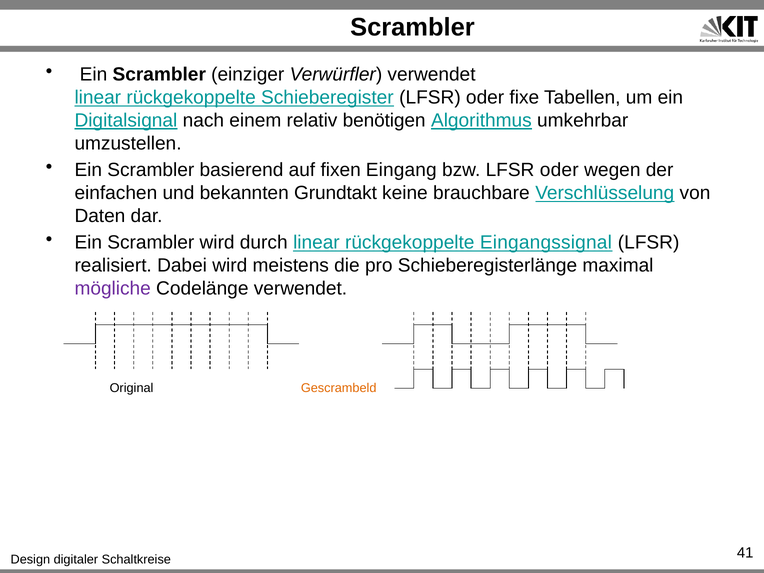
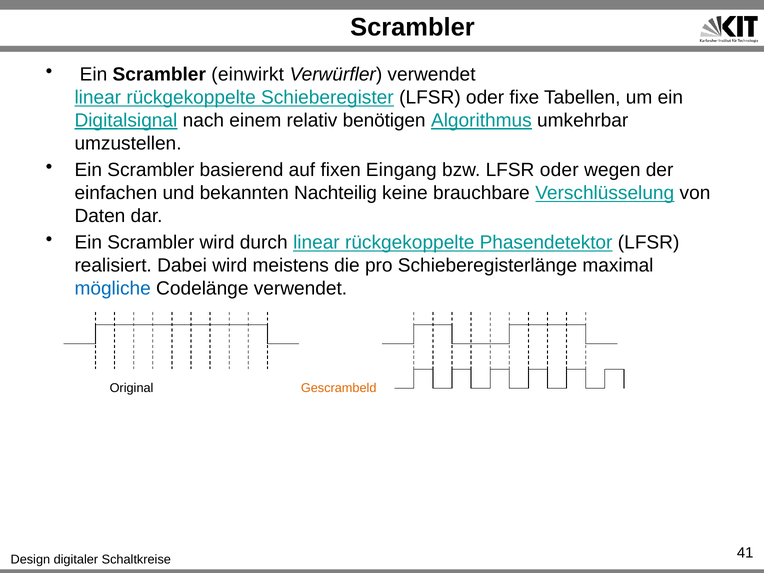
einziger: einziger -> einwirkt (248, 74)
Grundtakt: Grundtakt -> Nachteilig (336, 193)
Eingangssignal: Eingangssignal -> Phasendetektor (546, 243)
mögliche colour: purple -> blue (113, 288)
